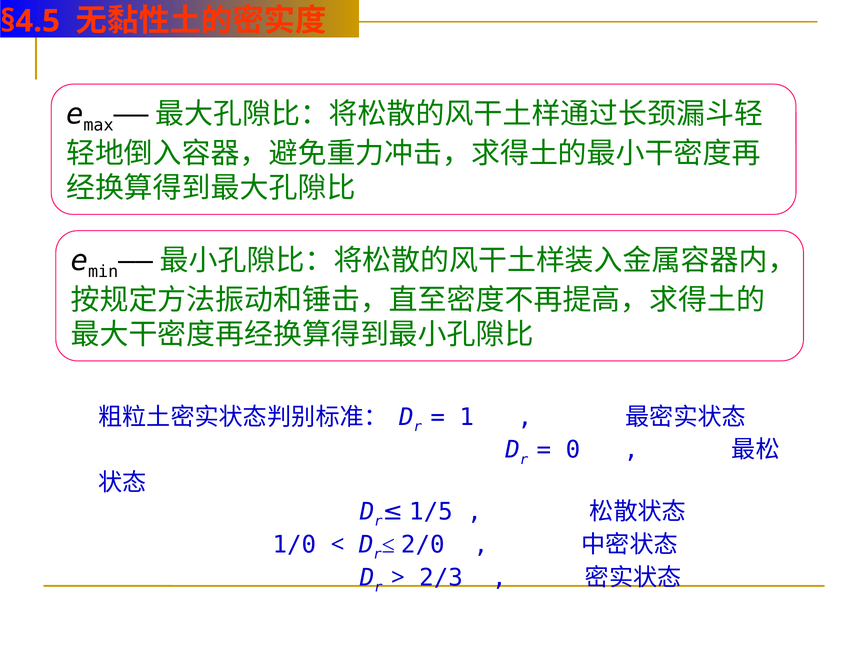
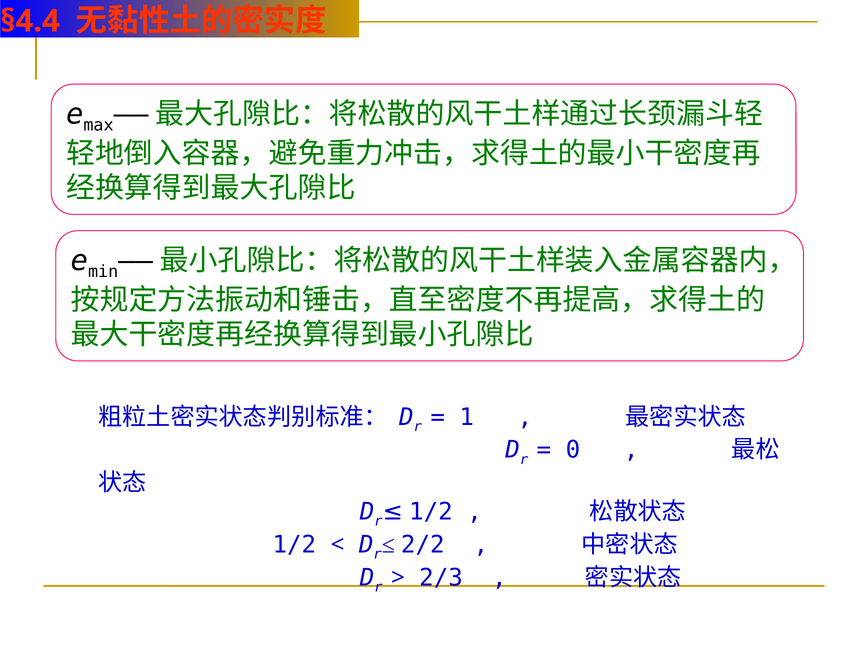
§4.5: §4.5 -> §4.4 (30, 21)
1/5: 1/5 -> 1/2 (431, 512)
1/0: 1/0 -> 1/2 (294, 545)
2/0: 2/0 -> 2/2 (423, 545)
